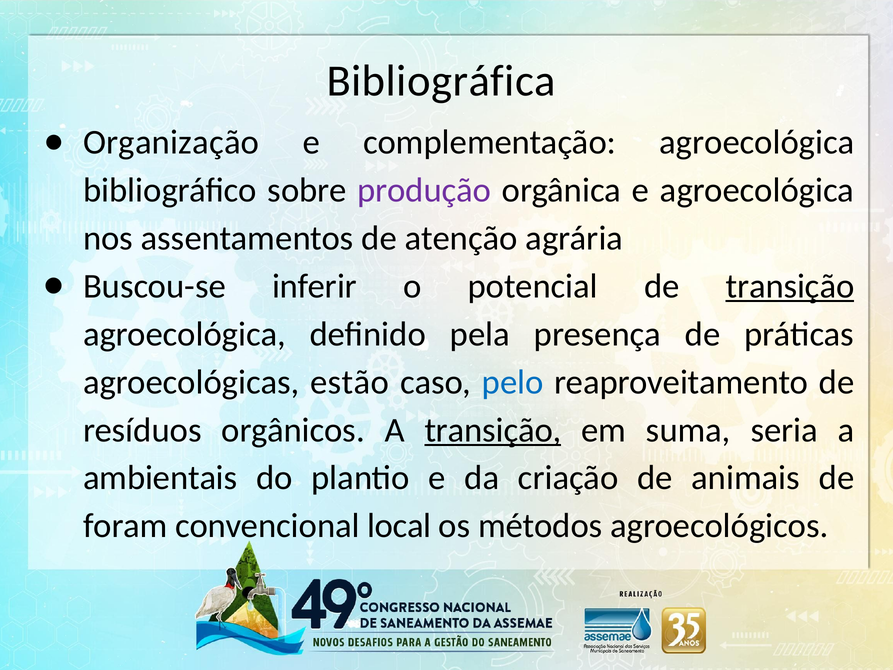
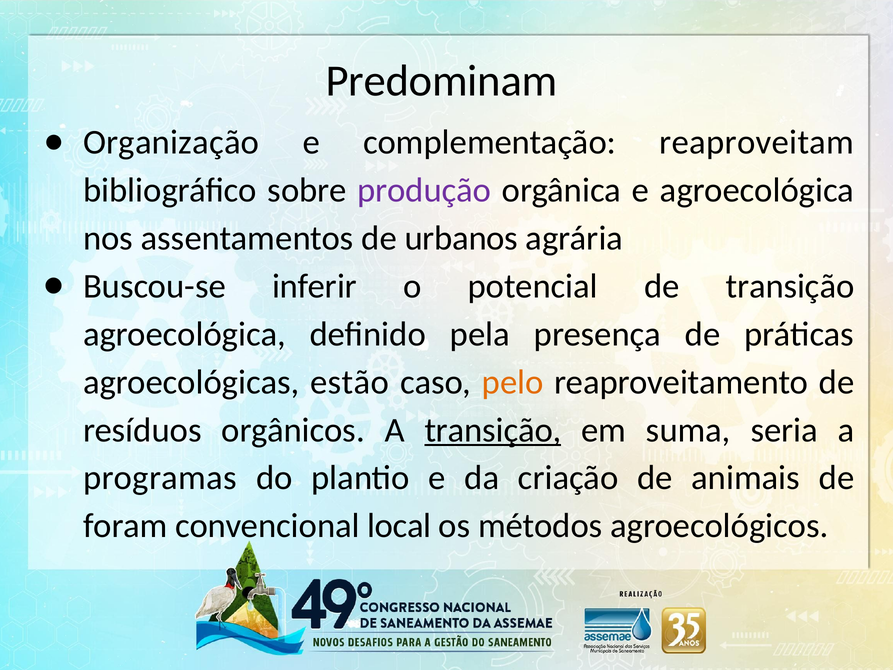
Bibliográfica: Bibliográfica -> Predominam (441, 81)
complementação agroecológica: agroecológica -> reaproveitam (757, 142)
atenção: atenção -> urbanos (461, 238)
transição underline: present -> none (790, 286)
pelo colour: blue -> orange (513, 382)
ambientais: ambientais -> programas (160, 478)
